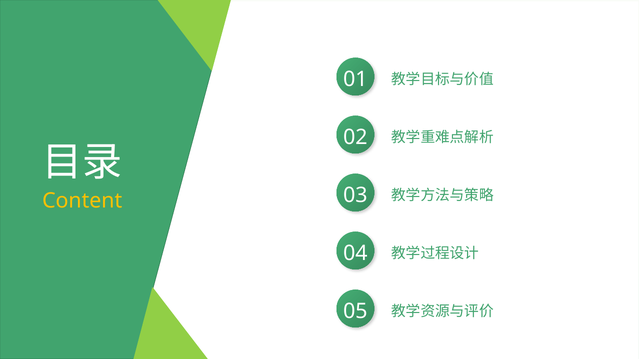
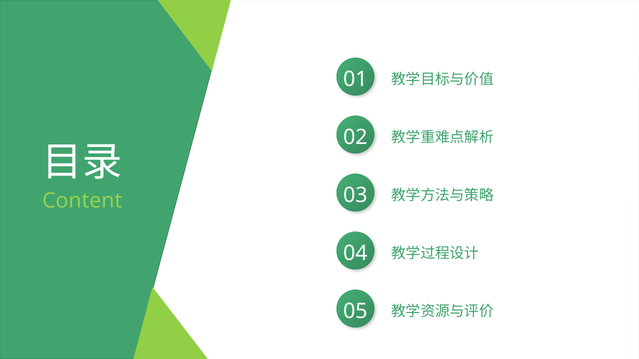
Content colour: yellow -> light green (82, 201)
